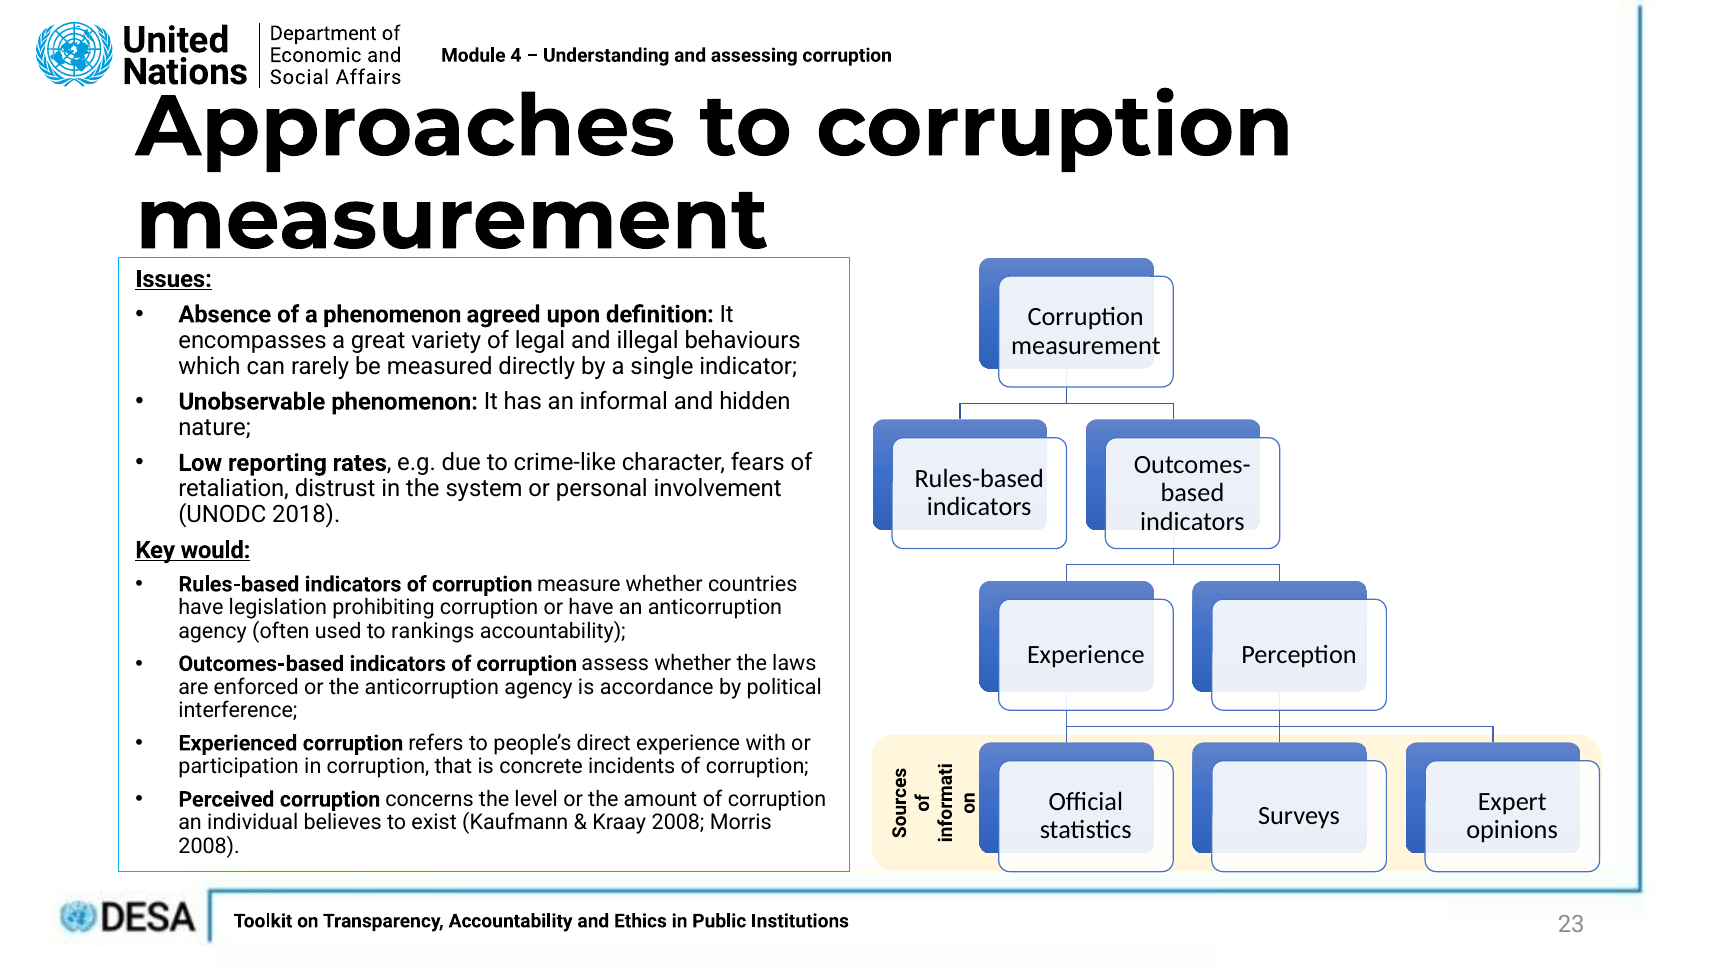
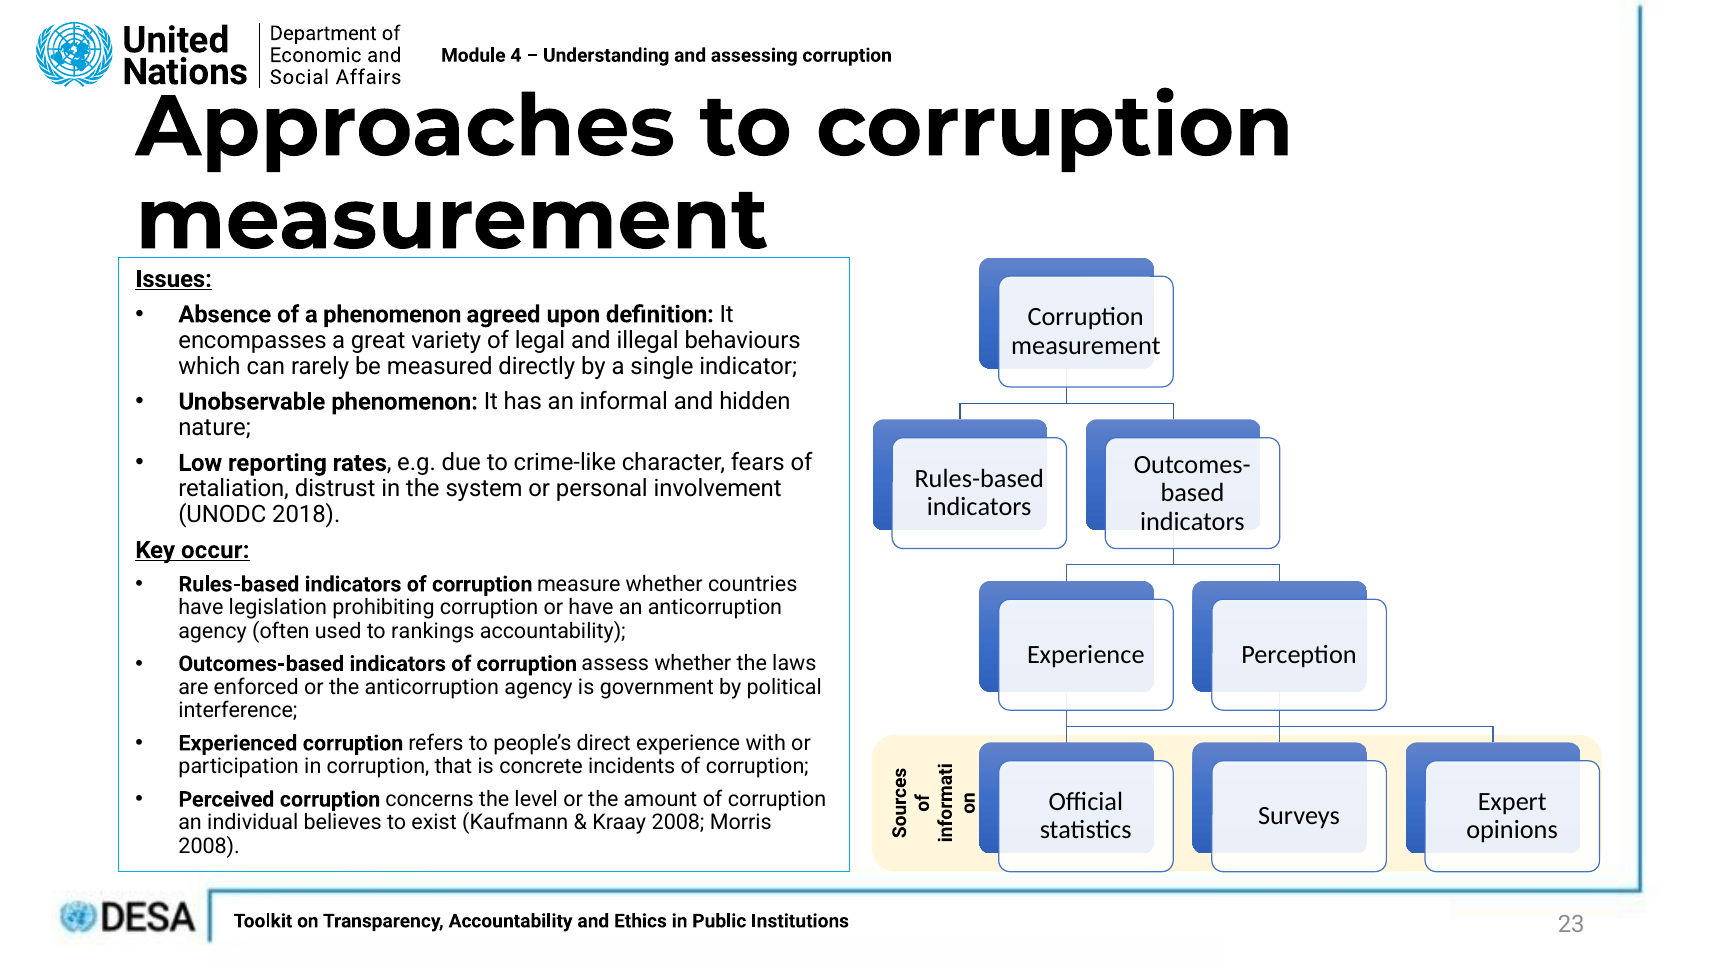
would: would -> occur (215, 550)
accordance: accordance -> government (657, 687)
